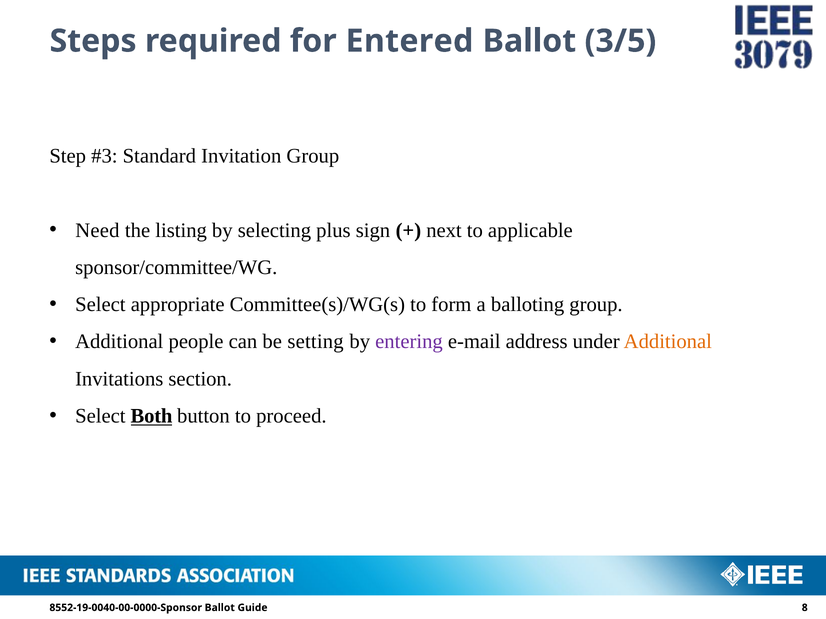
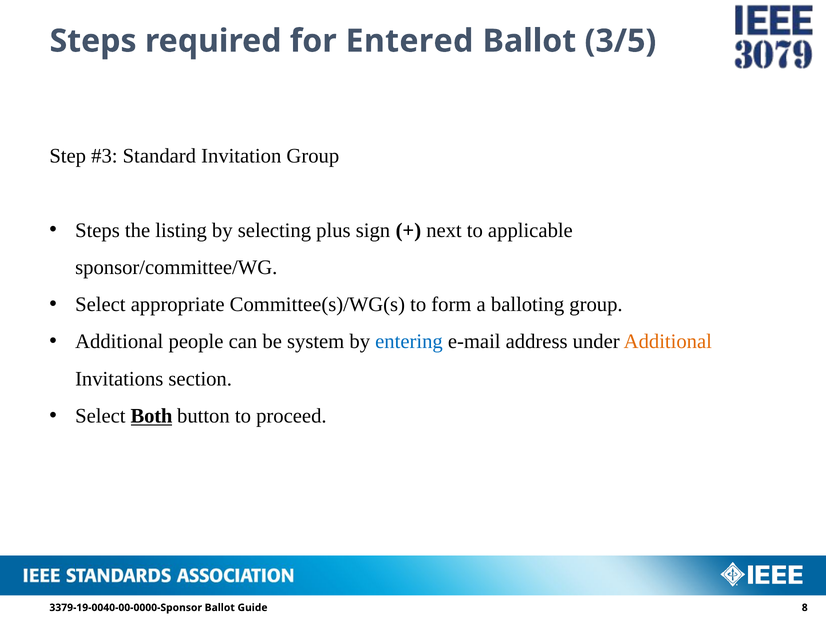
Need: Need -> Steps (98, 230)
setting: setting -> system (316, 342)
entering colour: purple -> blue (409, 342)
8552-19-0040-00-0000-Sponsor: 8552-19-0040-00-0000-Sponsor -> 3379-19-0040-00-0000-Sponsor (126, 608)
